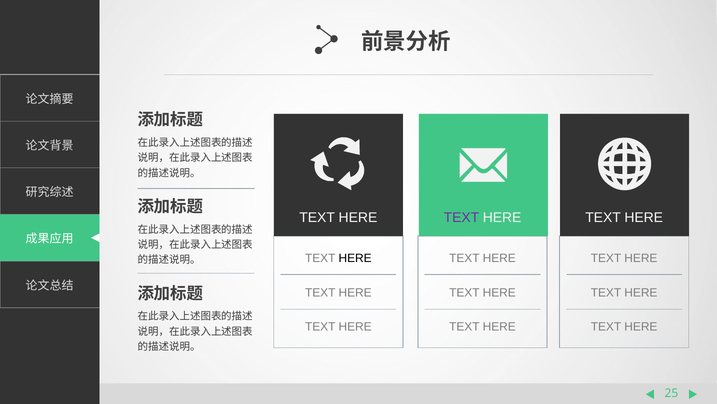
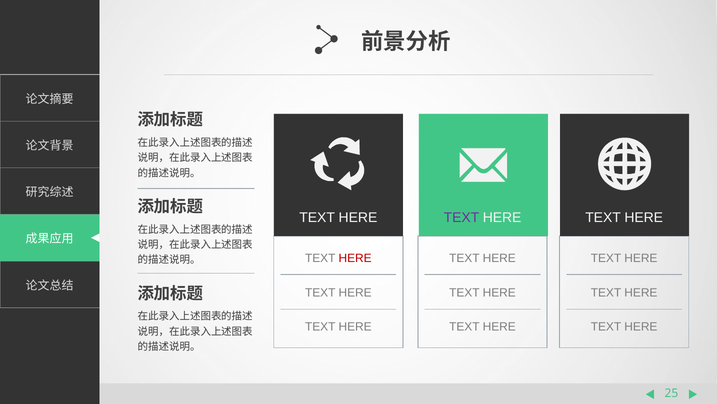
HERE colour: black -> red (355, 258)
